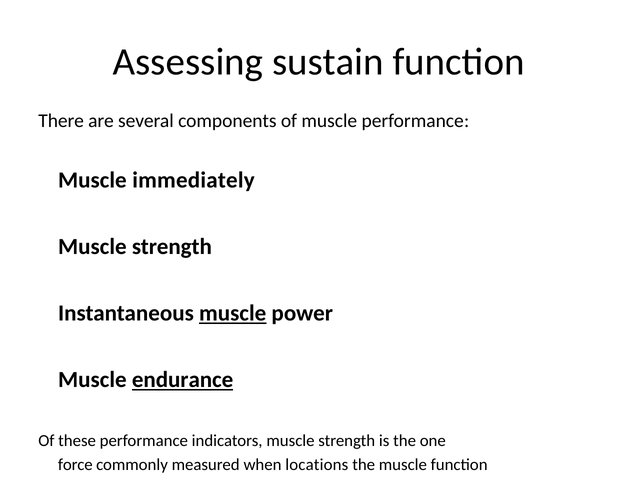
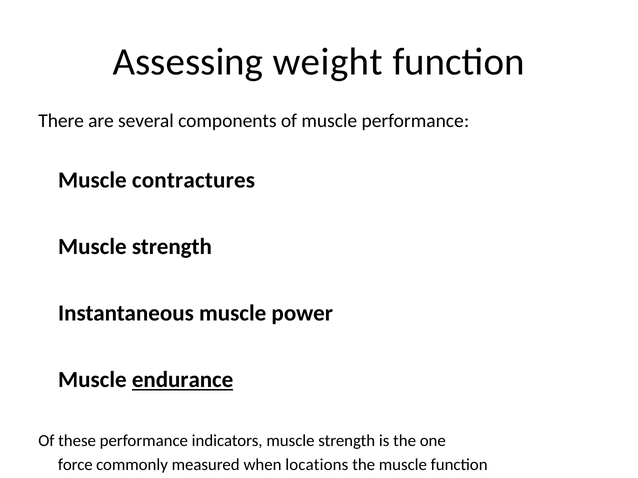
sustain: sustain -> weight (328, 62)
immediately: immediately -> contractures (193, 180)
muscle underline: present -> none (233, 314)
